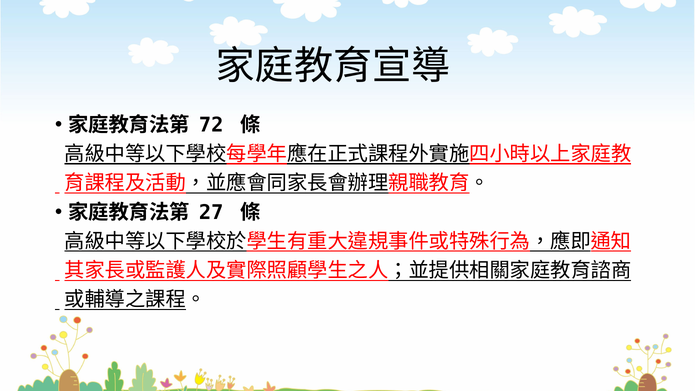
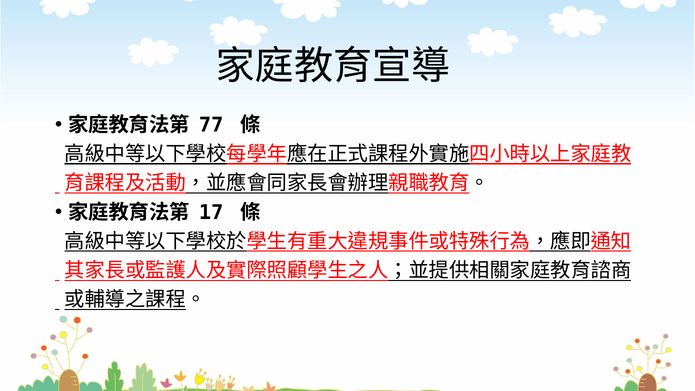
72: 72 -> 77 (211, 125)
27: 27 -> 17 (211, 212)
